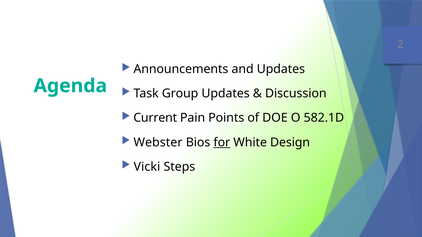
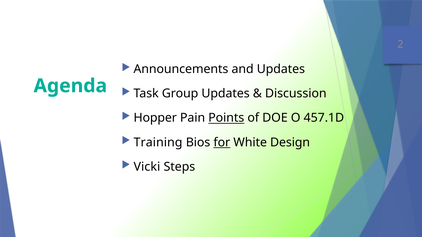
Current: Current -> Hopper (155, 118)
Points underline: none -> present (226, 118)
582.1D: 582.1D -> 457.1D (324, 118)
Webster: Webster -> Training (158, 143)
